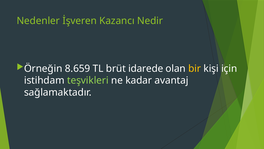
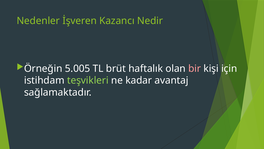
8.659: 8.659 -> 5.005 (78, 68)
idarede: idarede -> haftalık (146, 68)
bir colour: yellow -> pink (195, 68)
